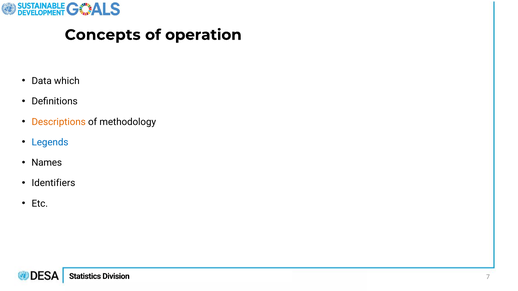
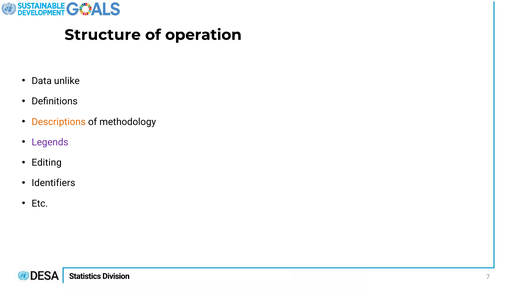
Concepts: Concepts -> Structure (103, 35)
which: which -> unlike (67, 81)
Legends colour: blue -> purple (50, 142)
Names: Names -> Editing (47, 163)
